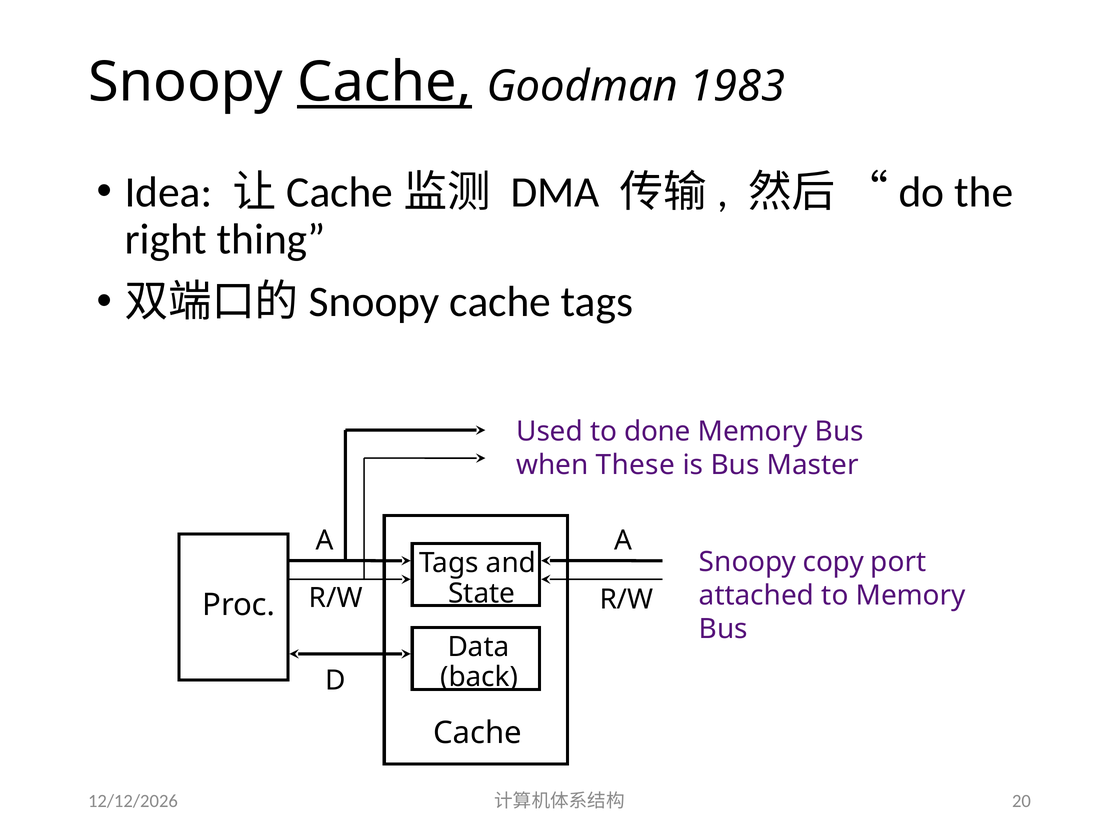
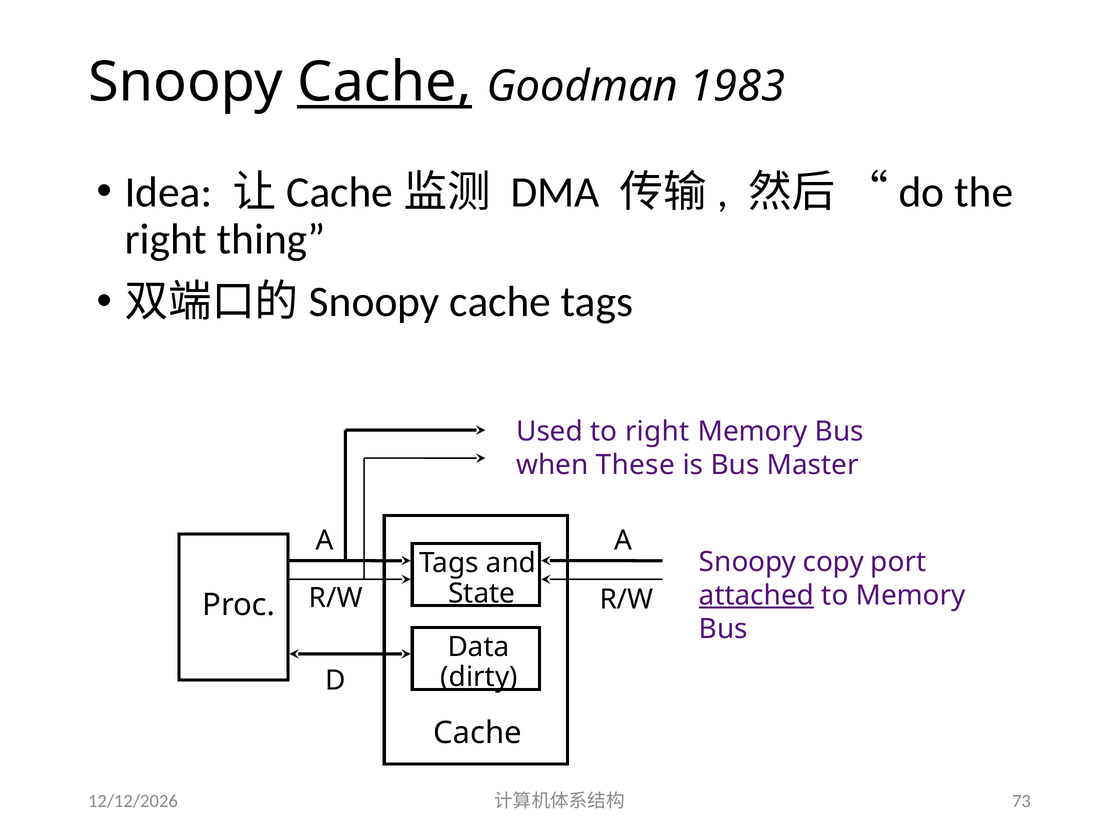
to done: done -> right (657, 431)
attached underline: none -> present (757, 596)
back: back -> dirty (479, 677)
20: 20 -> 73 (1021, 801)
